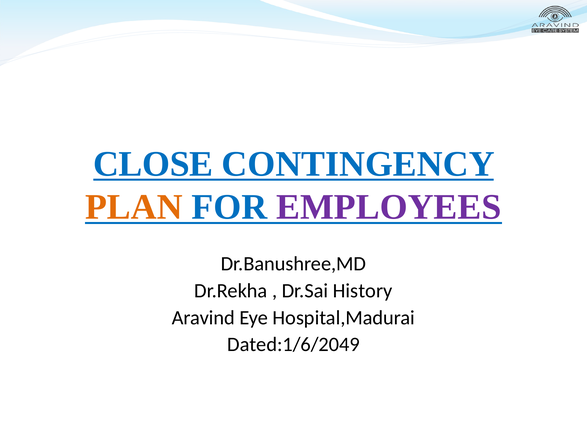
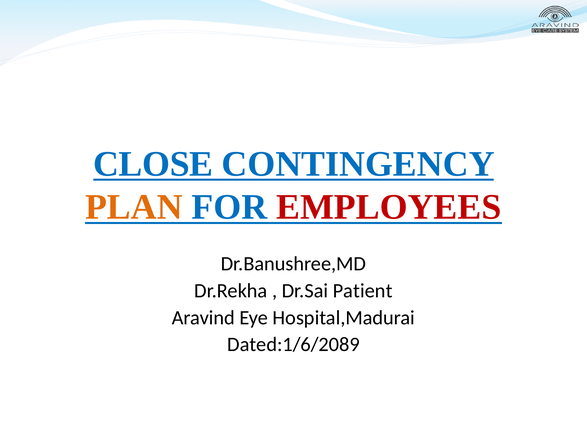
EMPLOYEES colour: purple -> red (389, 207)
History: History -> Patient (363, 290)
Dated:1/6/2049: Dated:1/6/2049 -> Dated:1/6/2089 (294, 344)
